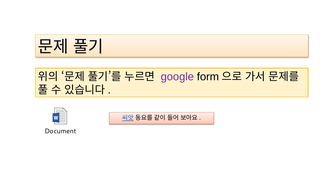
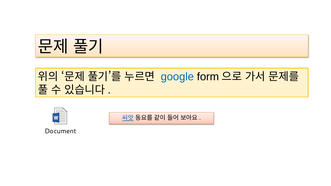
google colour: purple -> blue (177, 77)
